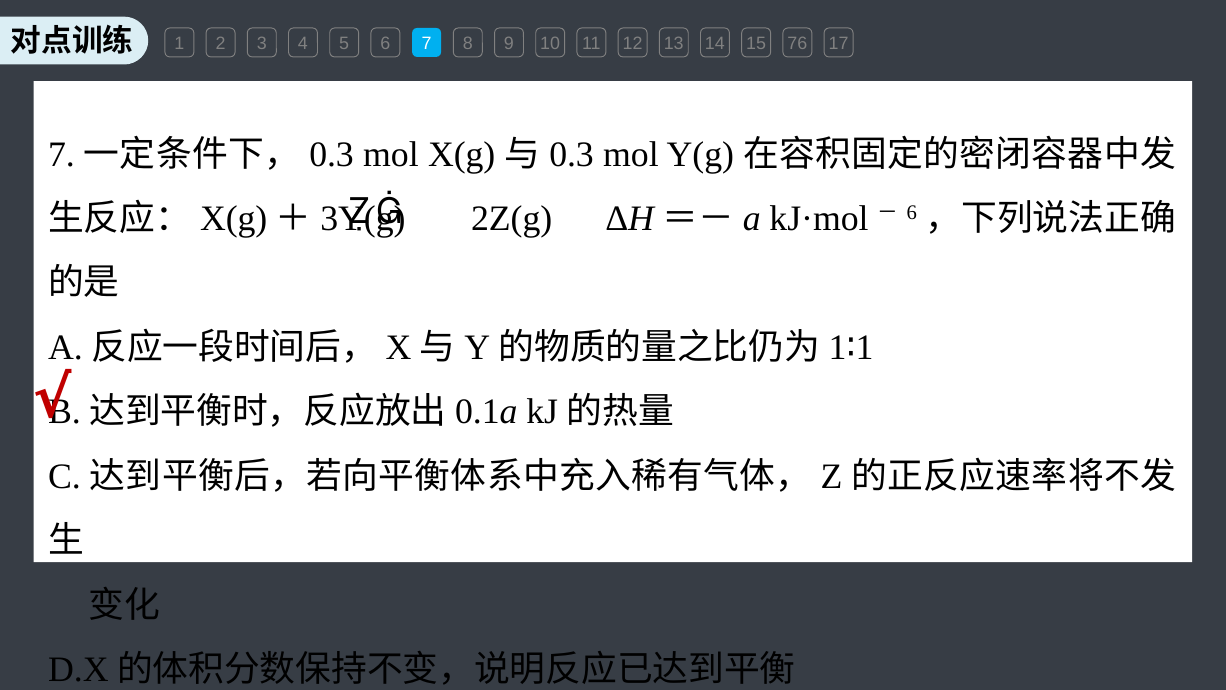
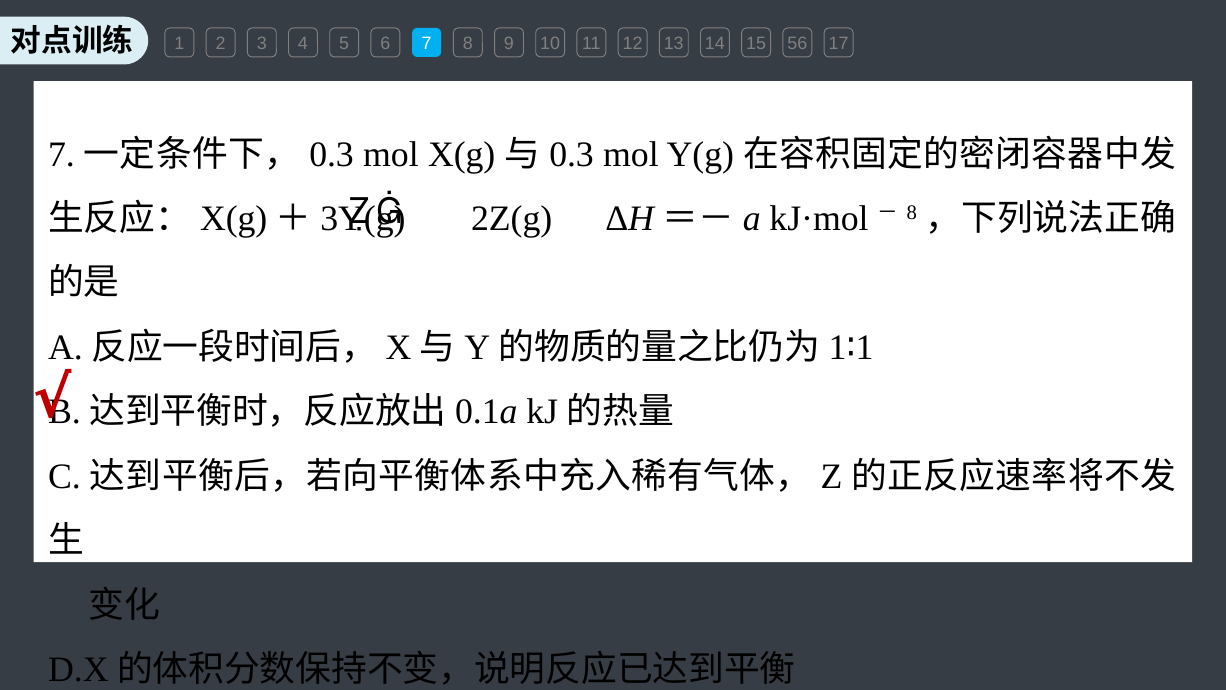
76: 76 -> 56 (797, 44)
6: 6 -> 8 (912, 213)
